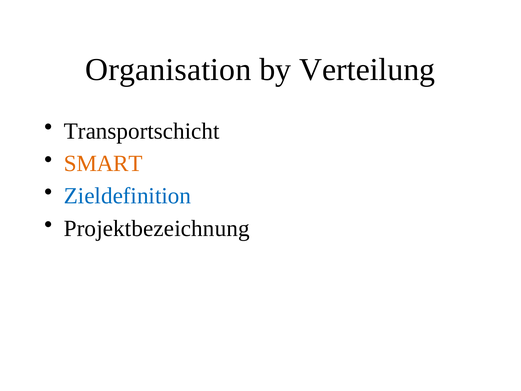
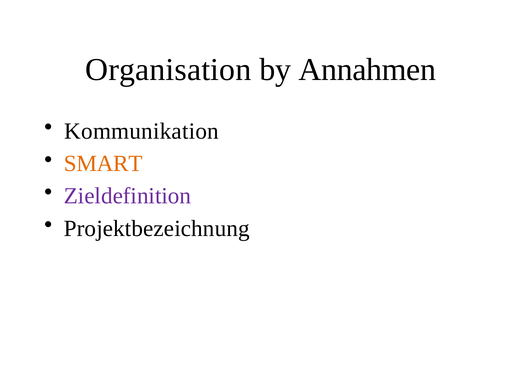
Verteilung: Verteilung -> Annahmen (367, 70)
Transportschicht: Transportschicht -> Kommunikation (142, 131)
Zieldefinition colour: blue -> purple (127, 196)
